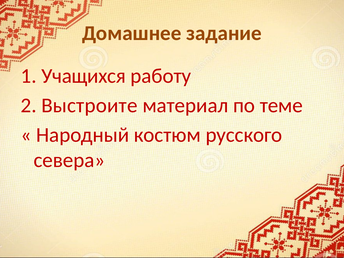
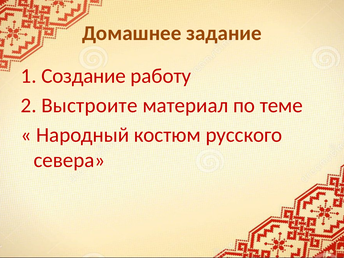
Учащихся: Учащихся -> Создание (84, 76)
